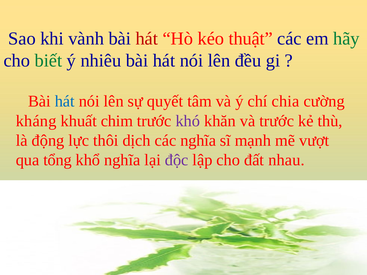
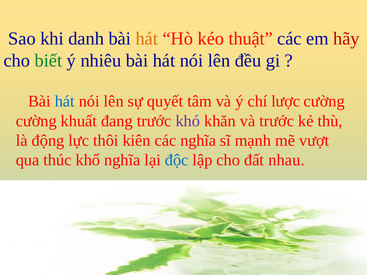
vành: vành -> danh (86, 39)
hát colour: red -> orange (147, 39)
hãy colour: green -> red (346, 39)
chia: chia -> lược (286, 101)
kháng: kháng -> cường (36, 121)
chim: chim -> đang (117, 121)
dịch: dịch -> kiên (137, 141)
tổng: tổng -> thúc (58, 160)
độc colour: purple -> blue (177, 160)
